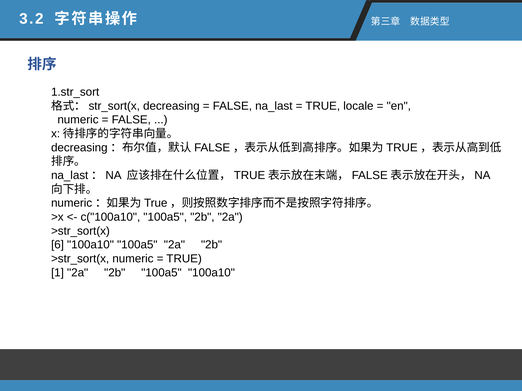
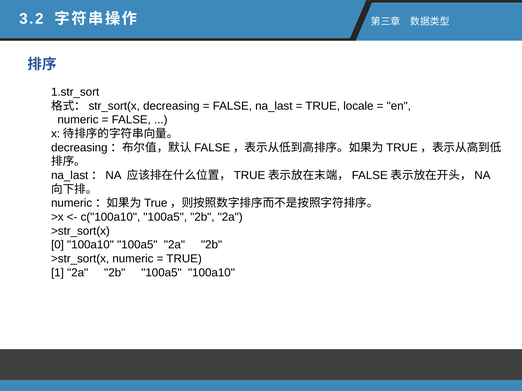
6: 6 -> 0 (58, 245)
